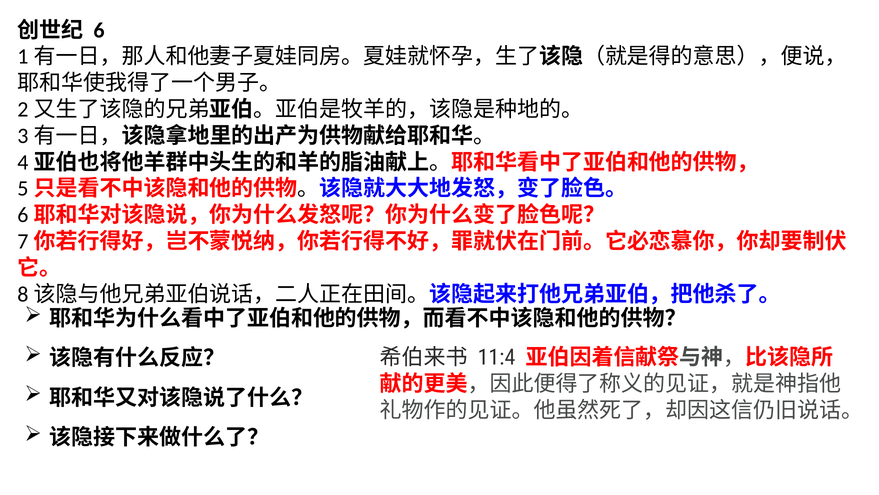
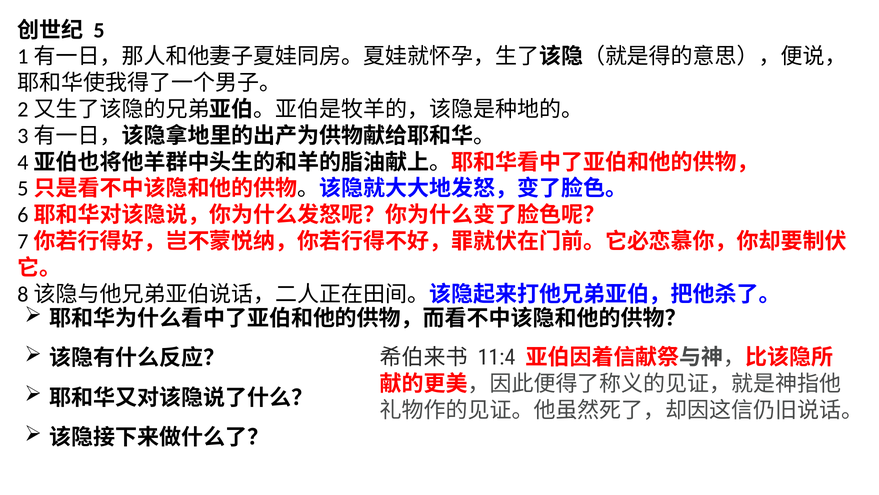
6: 6 -> 5 (99, 30)
